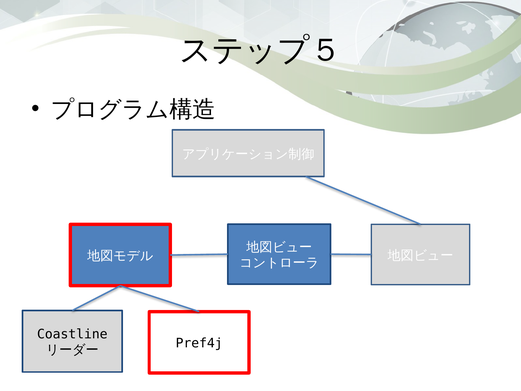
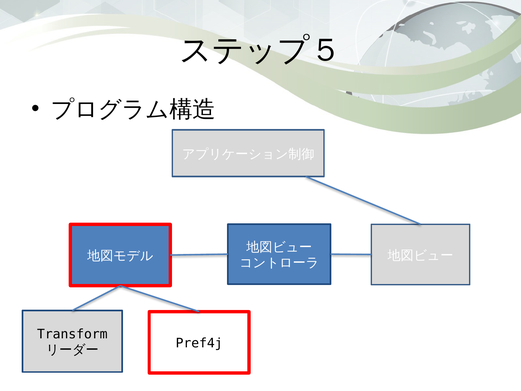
Coastline: Coastline -> Transform (72, 334)
